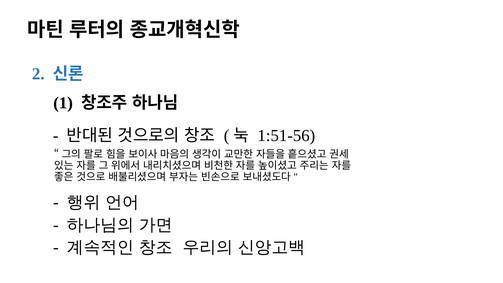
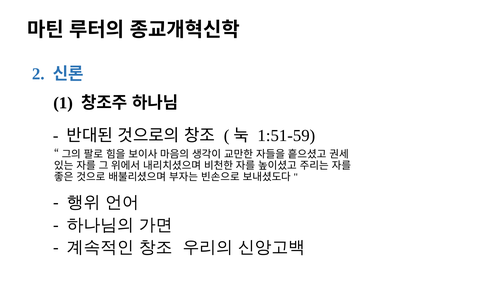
1:51-56: 1:51-56 -> 1:51-59 (286, 136)
